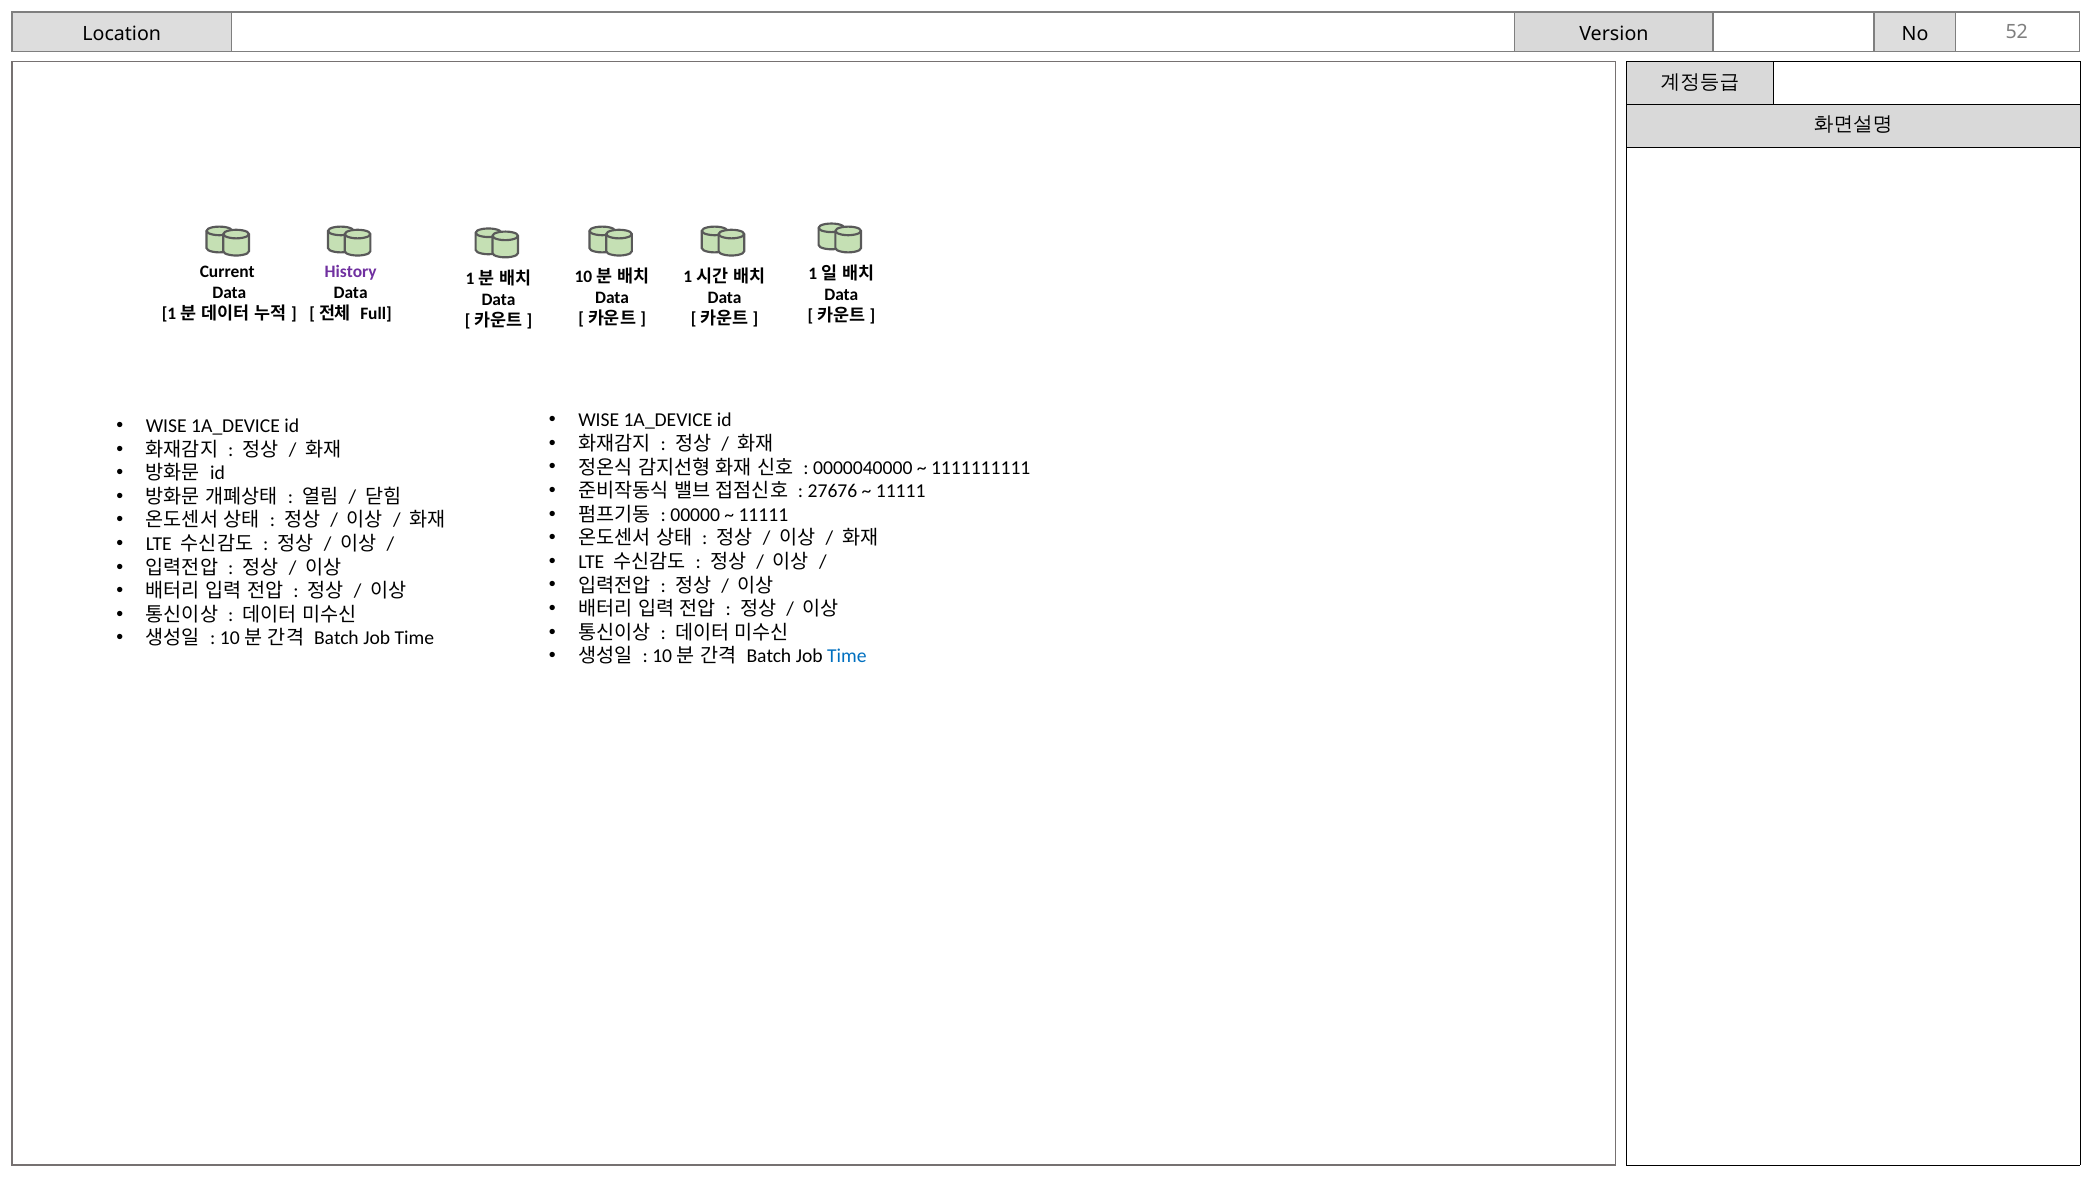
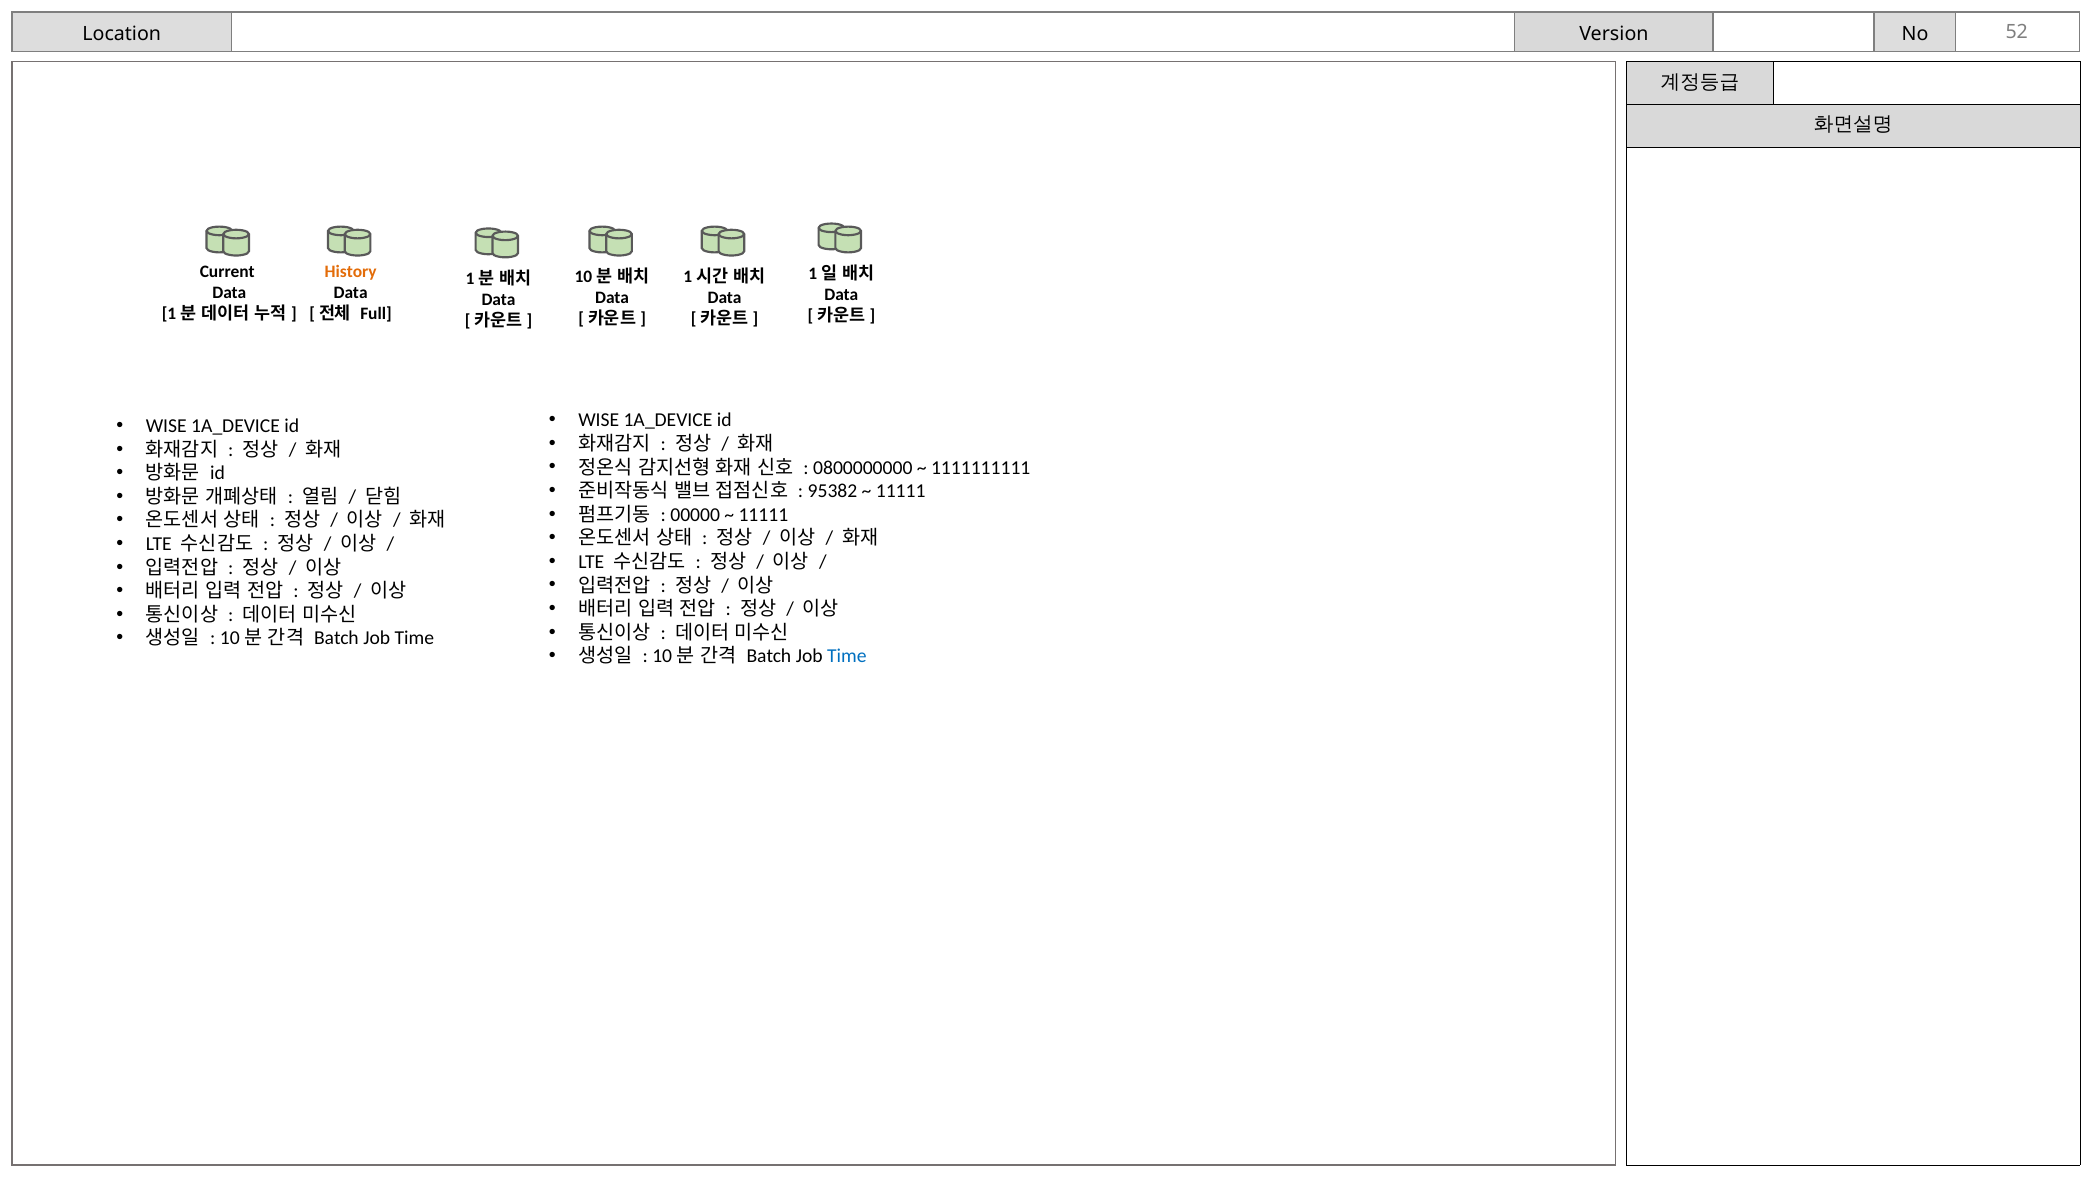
History colour: purple -> orange (351, 272)
0000040000: 0000040000 -> 0800000000 (863, 467)
27676: 27676 -> 95382 (832, 491)
